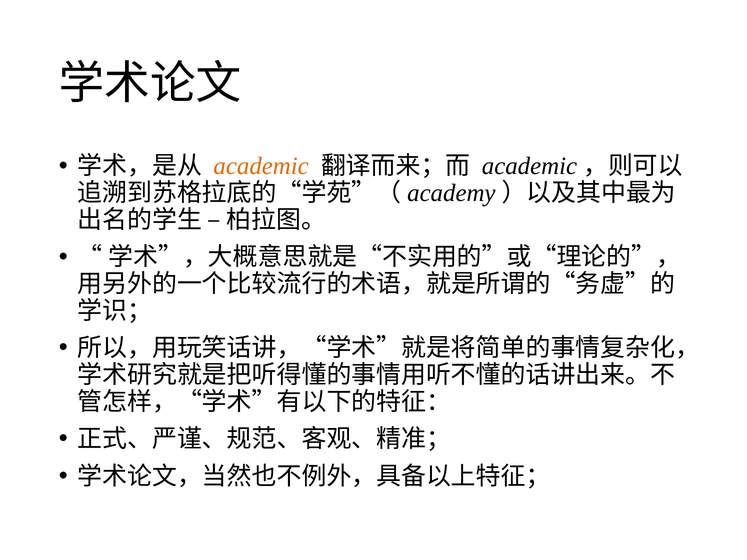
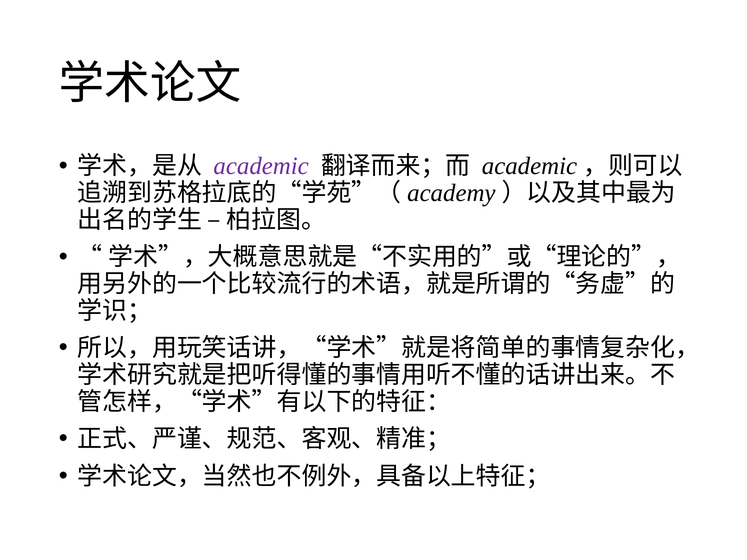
academic colour: orange -> purple (261, 166)
